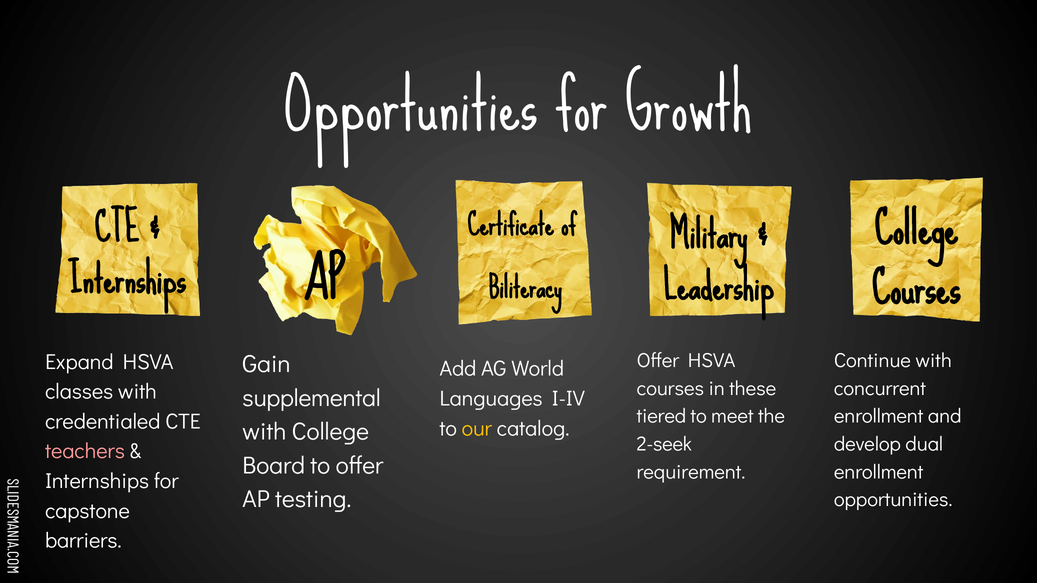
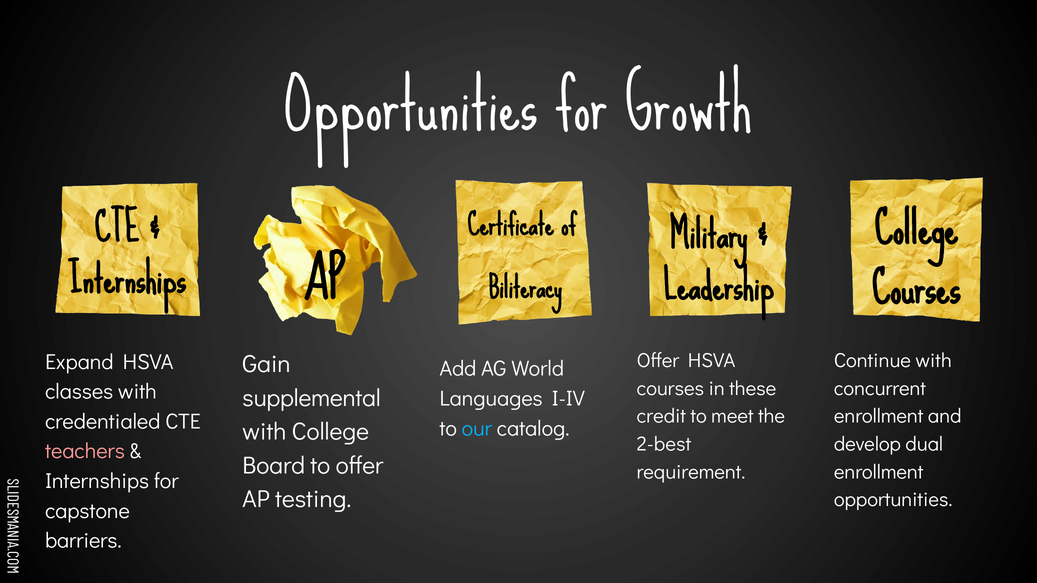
tiered: tiered -> credit (661, 417)
our colour: yellow -> light blue (477, 429)
2-seek: 2-seek -> 2-best (664, 444)
